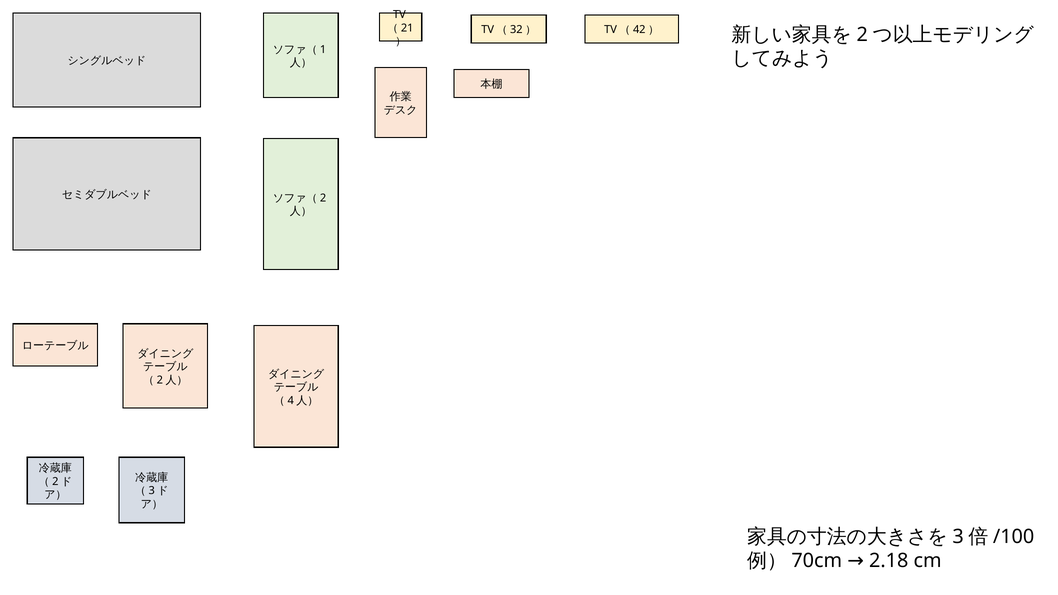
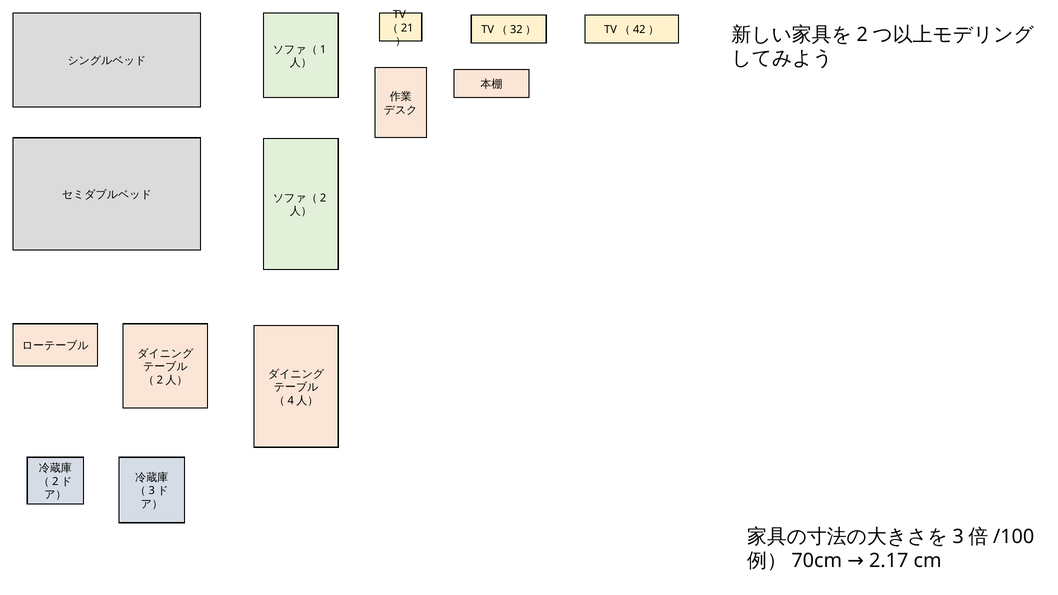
2.18: 2.18 -> 2.17 (889, 561)
